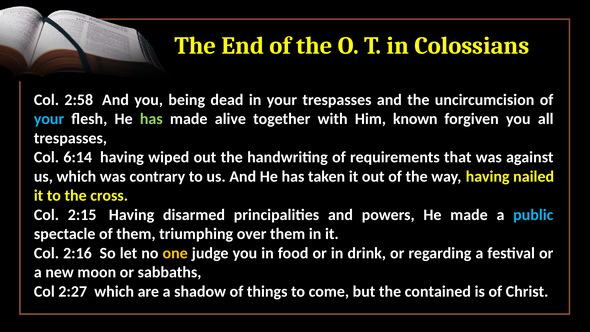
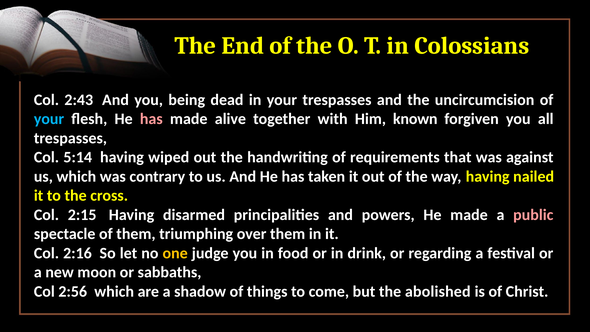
2:58: 2:58 -> 2:43 (79, 100)
has colour: light green -> pink (151, 119)
6:14: 6:14 -> 5:14 (78, 157)
public colour: light blue -> pink (533, 215)
2:27: 2:27 -> 2:56 (73, 291)
contained: contained -> abolished (438, 291)
